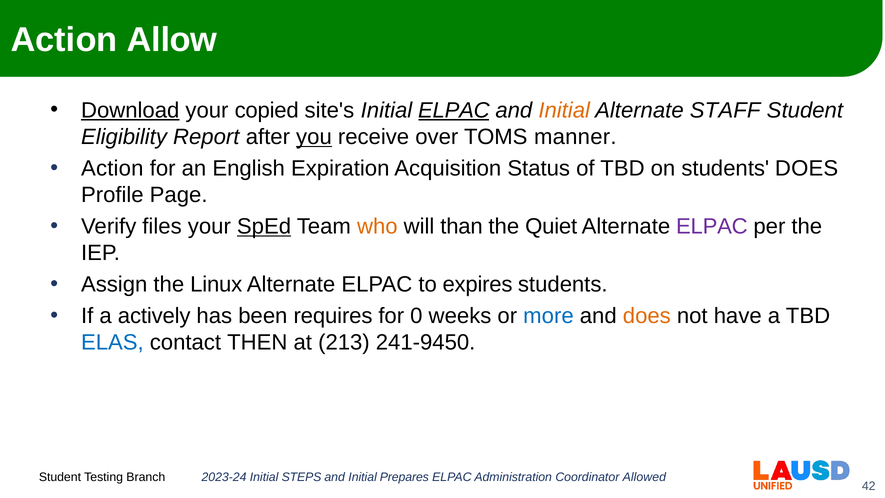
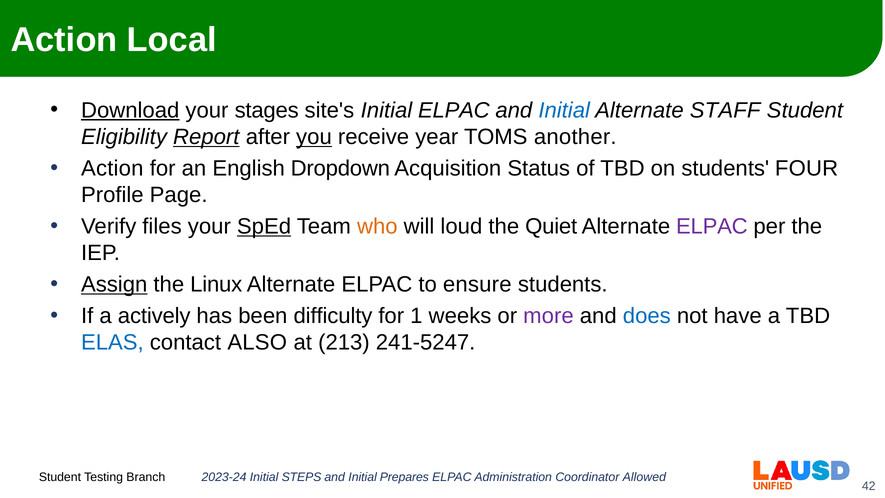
Allow: Allow -> Local (172, 40)
copied: copied -> stages (267, 110)
ELPAC underline: present -> none (454, 110)
Initial colour: orange -> blue (564, 110)
Report underline: none -> present (206, 137)
over: over -> year (437, 137)
manner: manner -> another (575, 137)
Expiration: Expiration -> Dropdown (340, 168)
students DOES: DOES -> FOUR (807, 168)
than: than -> loud (461, 226)
Assign underline: none -> present (114, 284)
expires: expires -> ensure (477, 284)
requires: requires -> difficulty (333, 316)
0: 0 -> 1 (416, 316)
more colour: blue -> purple (548, 316)
does colour: orange -> blue (647, 316)
THEN: THEN -> ALSO (257, 342)
241-9450: 241-9450 -> 241-5247 (426, 342)
